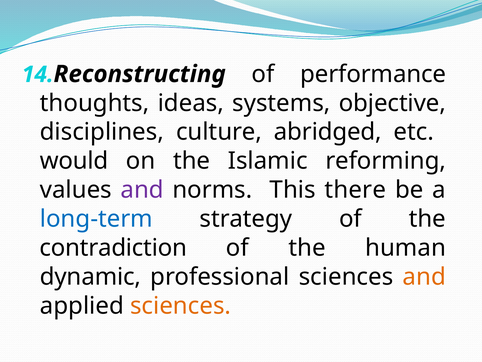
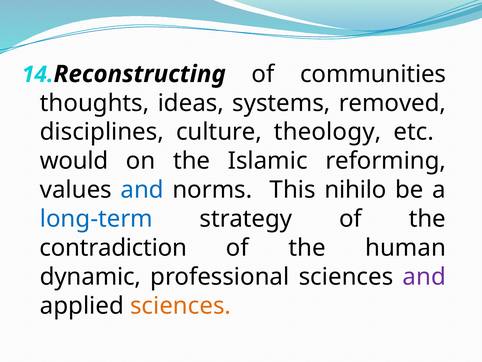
performance: performance -> communities (373, 74)
objective: objective -> removed (392, 103)
abridged: abridged -> theology (328, 132)
and colour: purple -> blue (142, 190)
there: there -> nihilo (355, 190)
and colour: orange -> purple (424, 276)
